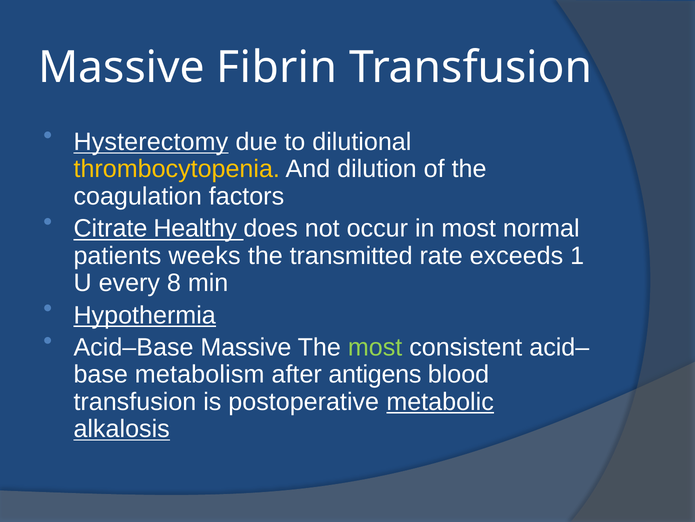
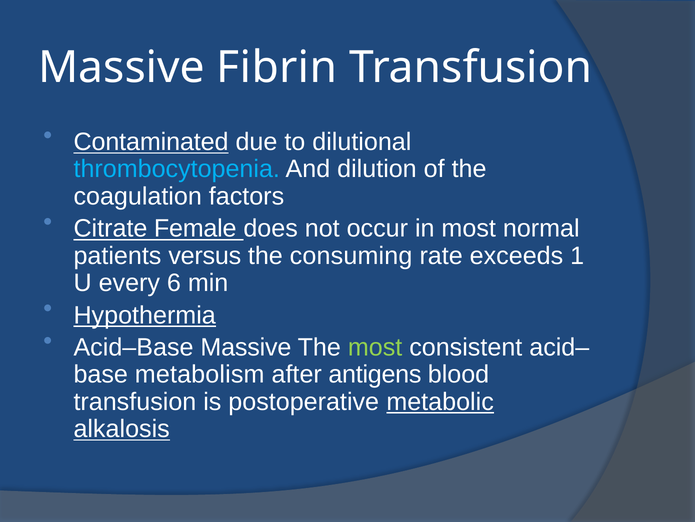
Hysterectomy: Hysterectomy -> Contaminated (151, 142)
thrombocytopenia colour: yellow -> light blue (177, 169)
Healthy: Healthy -> Female (195, 228)
weeks: weeks -> versus (205, 255)
transmitted: transmitted -> consuming (351, 255)
8: 8 -> 6 (174, 282)
